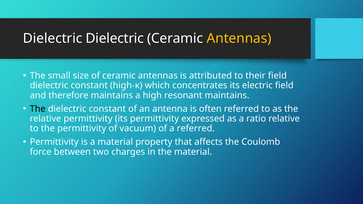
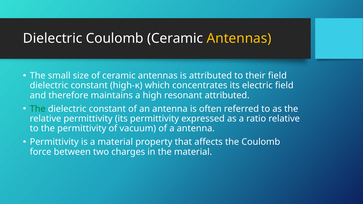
Dielectric Dielectric: Dielectric -> Coulomb (115, 38)
resonant maintains: maintains -> attributed (227, 95)
The colour: black -> green (38, 109)
a referred: referred -> antenna (196, 129)
